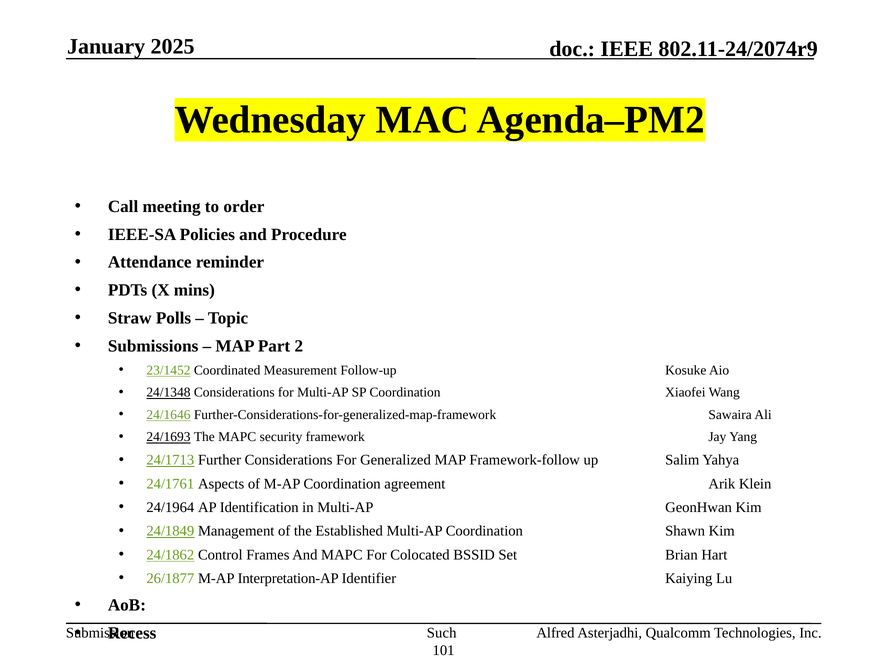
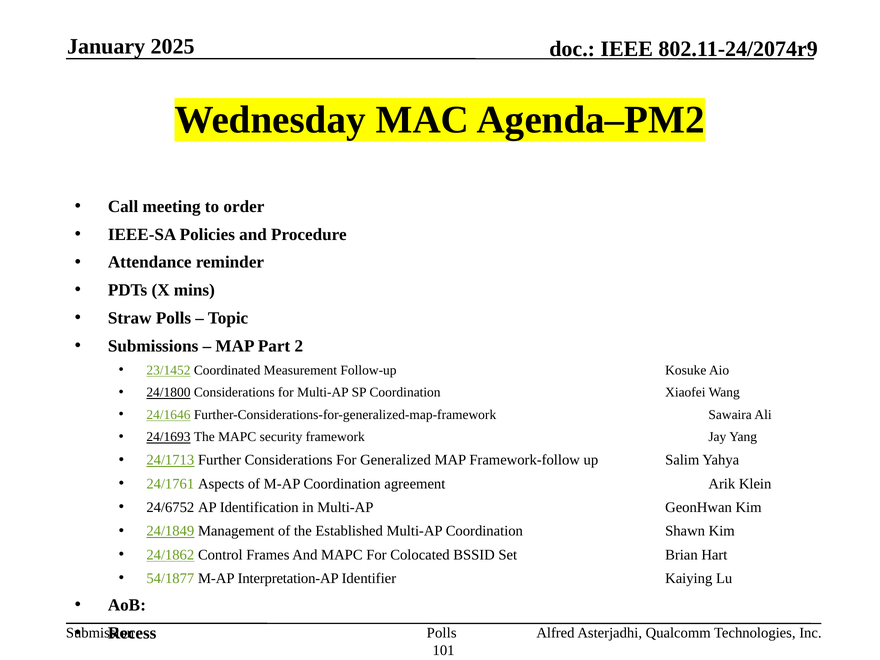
24/1348: 24/1348 -> 24/1800 (168, 392)
24/1964: 24/1964 -> 24/6752 (170, 507)
26/1877: 26/1877 -> 54/1877 (170, 578)
Such: Such -> Polls (442, 633)
